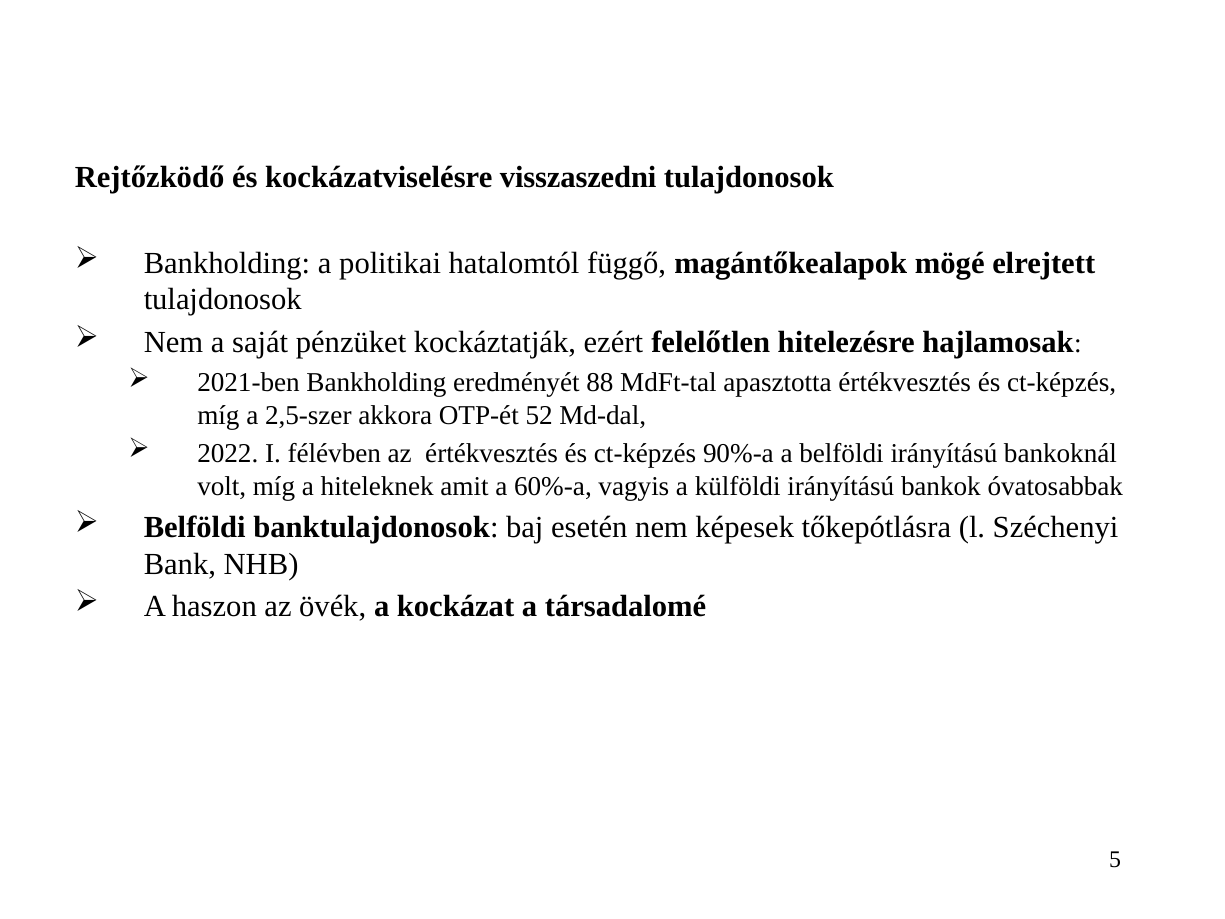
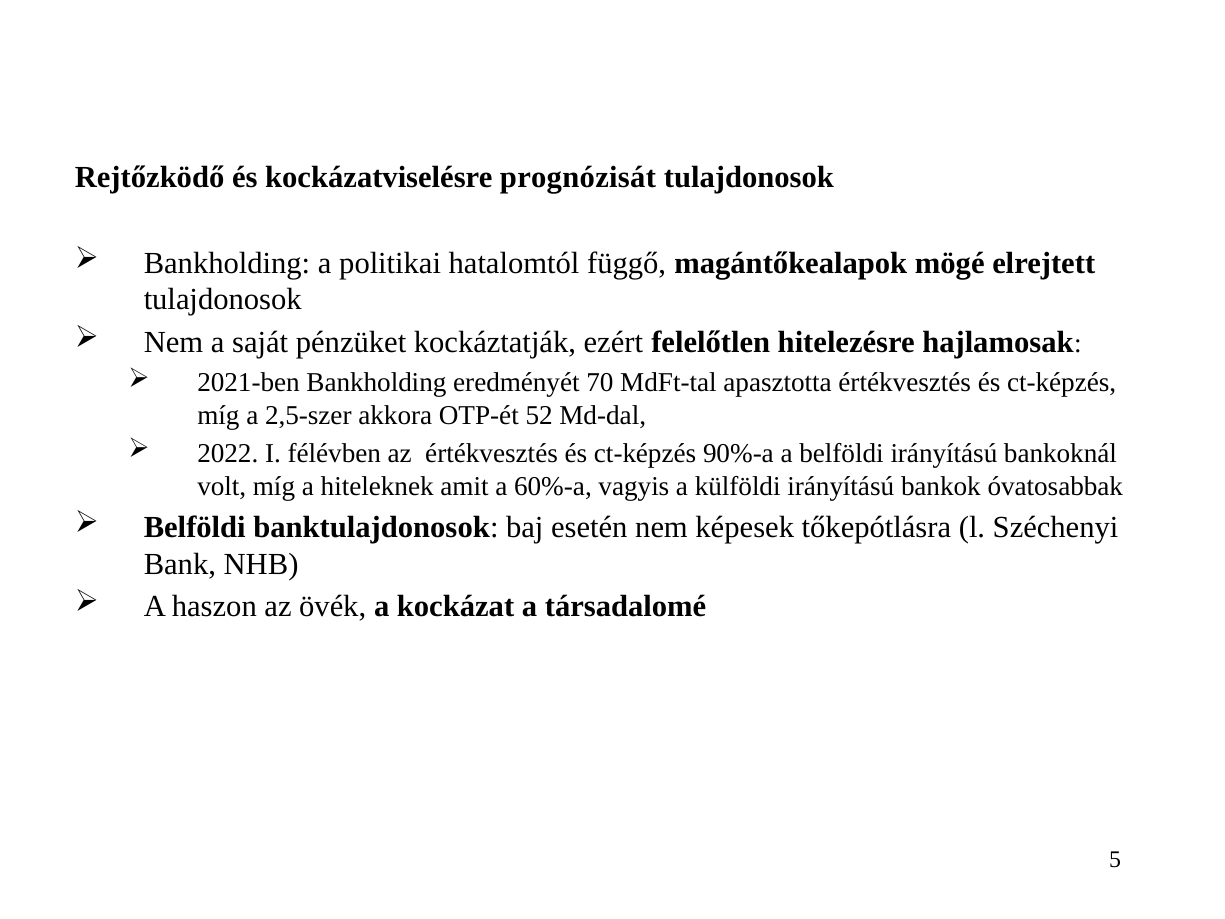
visszaszedni: visszaszedni -> prognózisát (578, 177)
88: 88 -> 70 (600, 383)
